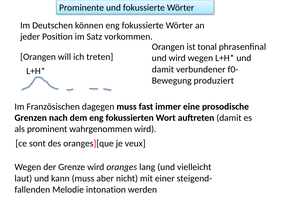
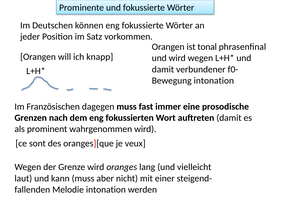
treten: treten -> knapp (100, 57)
produziert: produziert -> intonation (214, 81)
